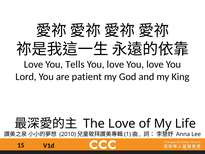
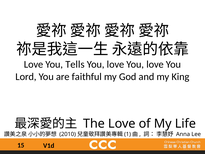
patient: patient -> faithful (87, 77)
